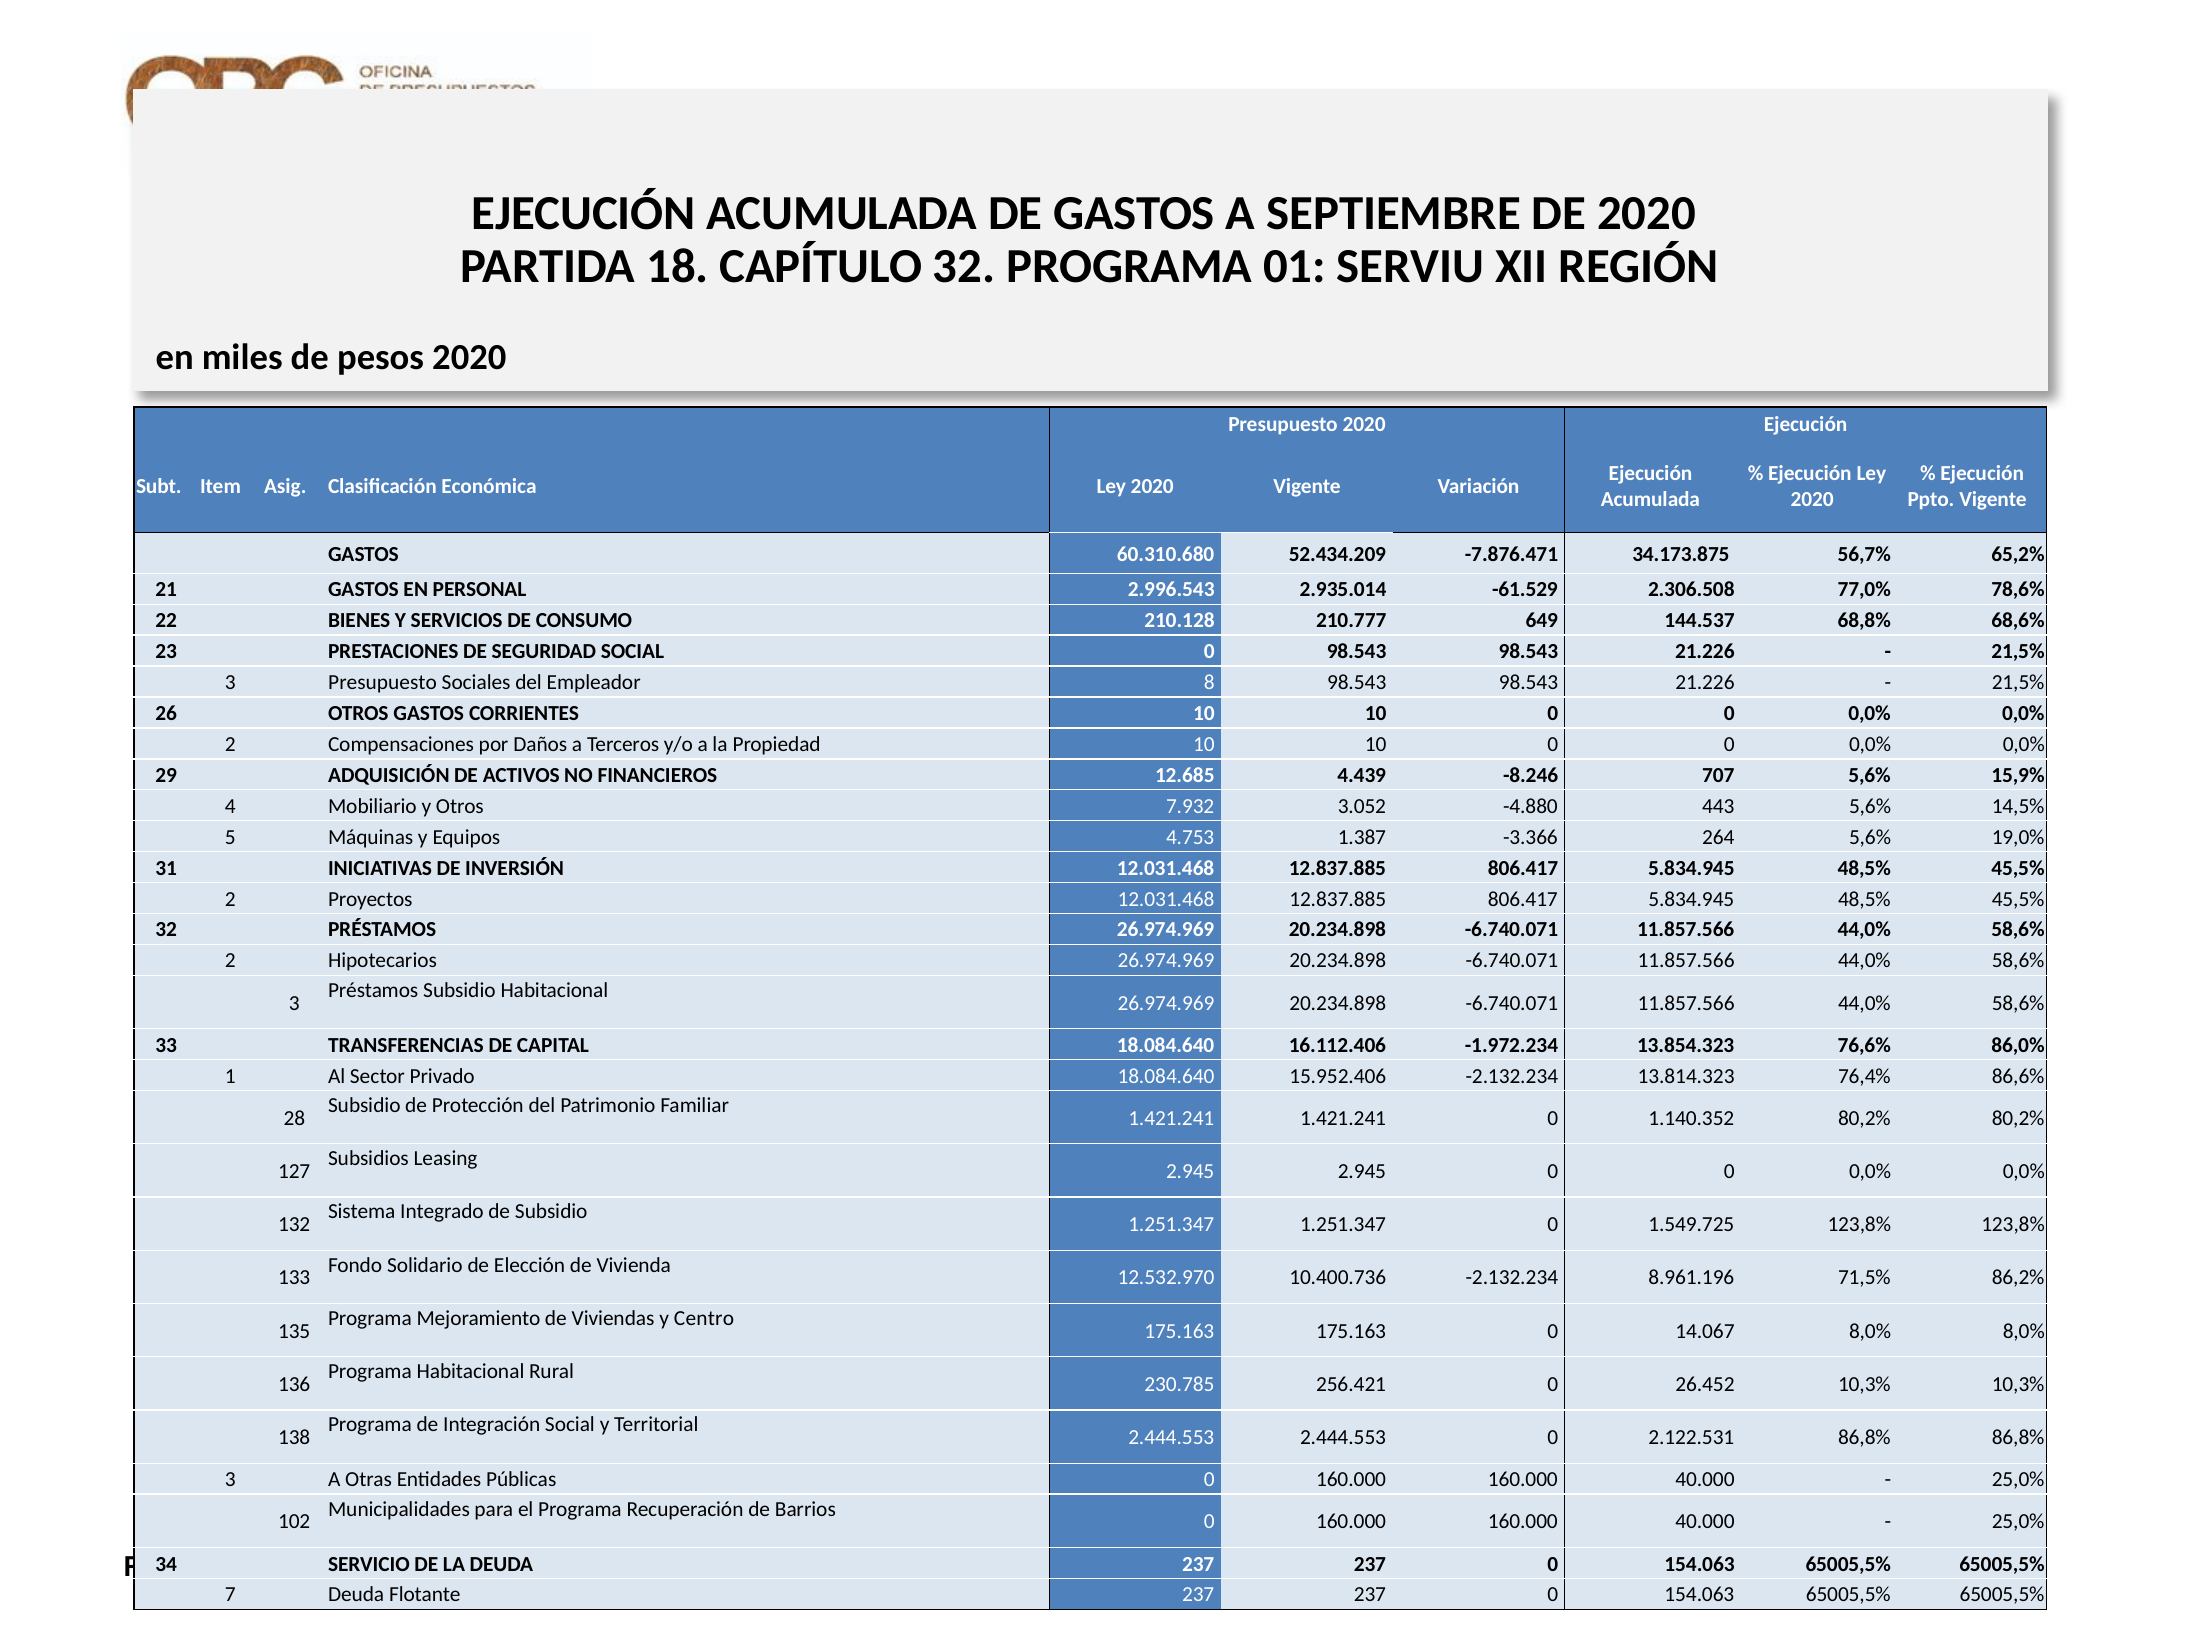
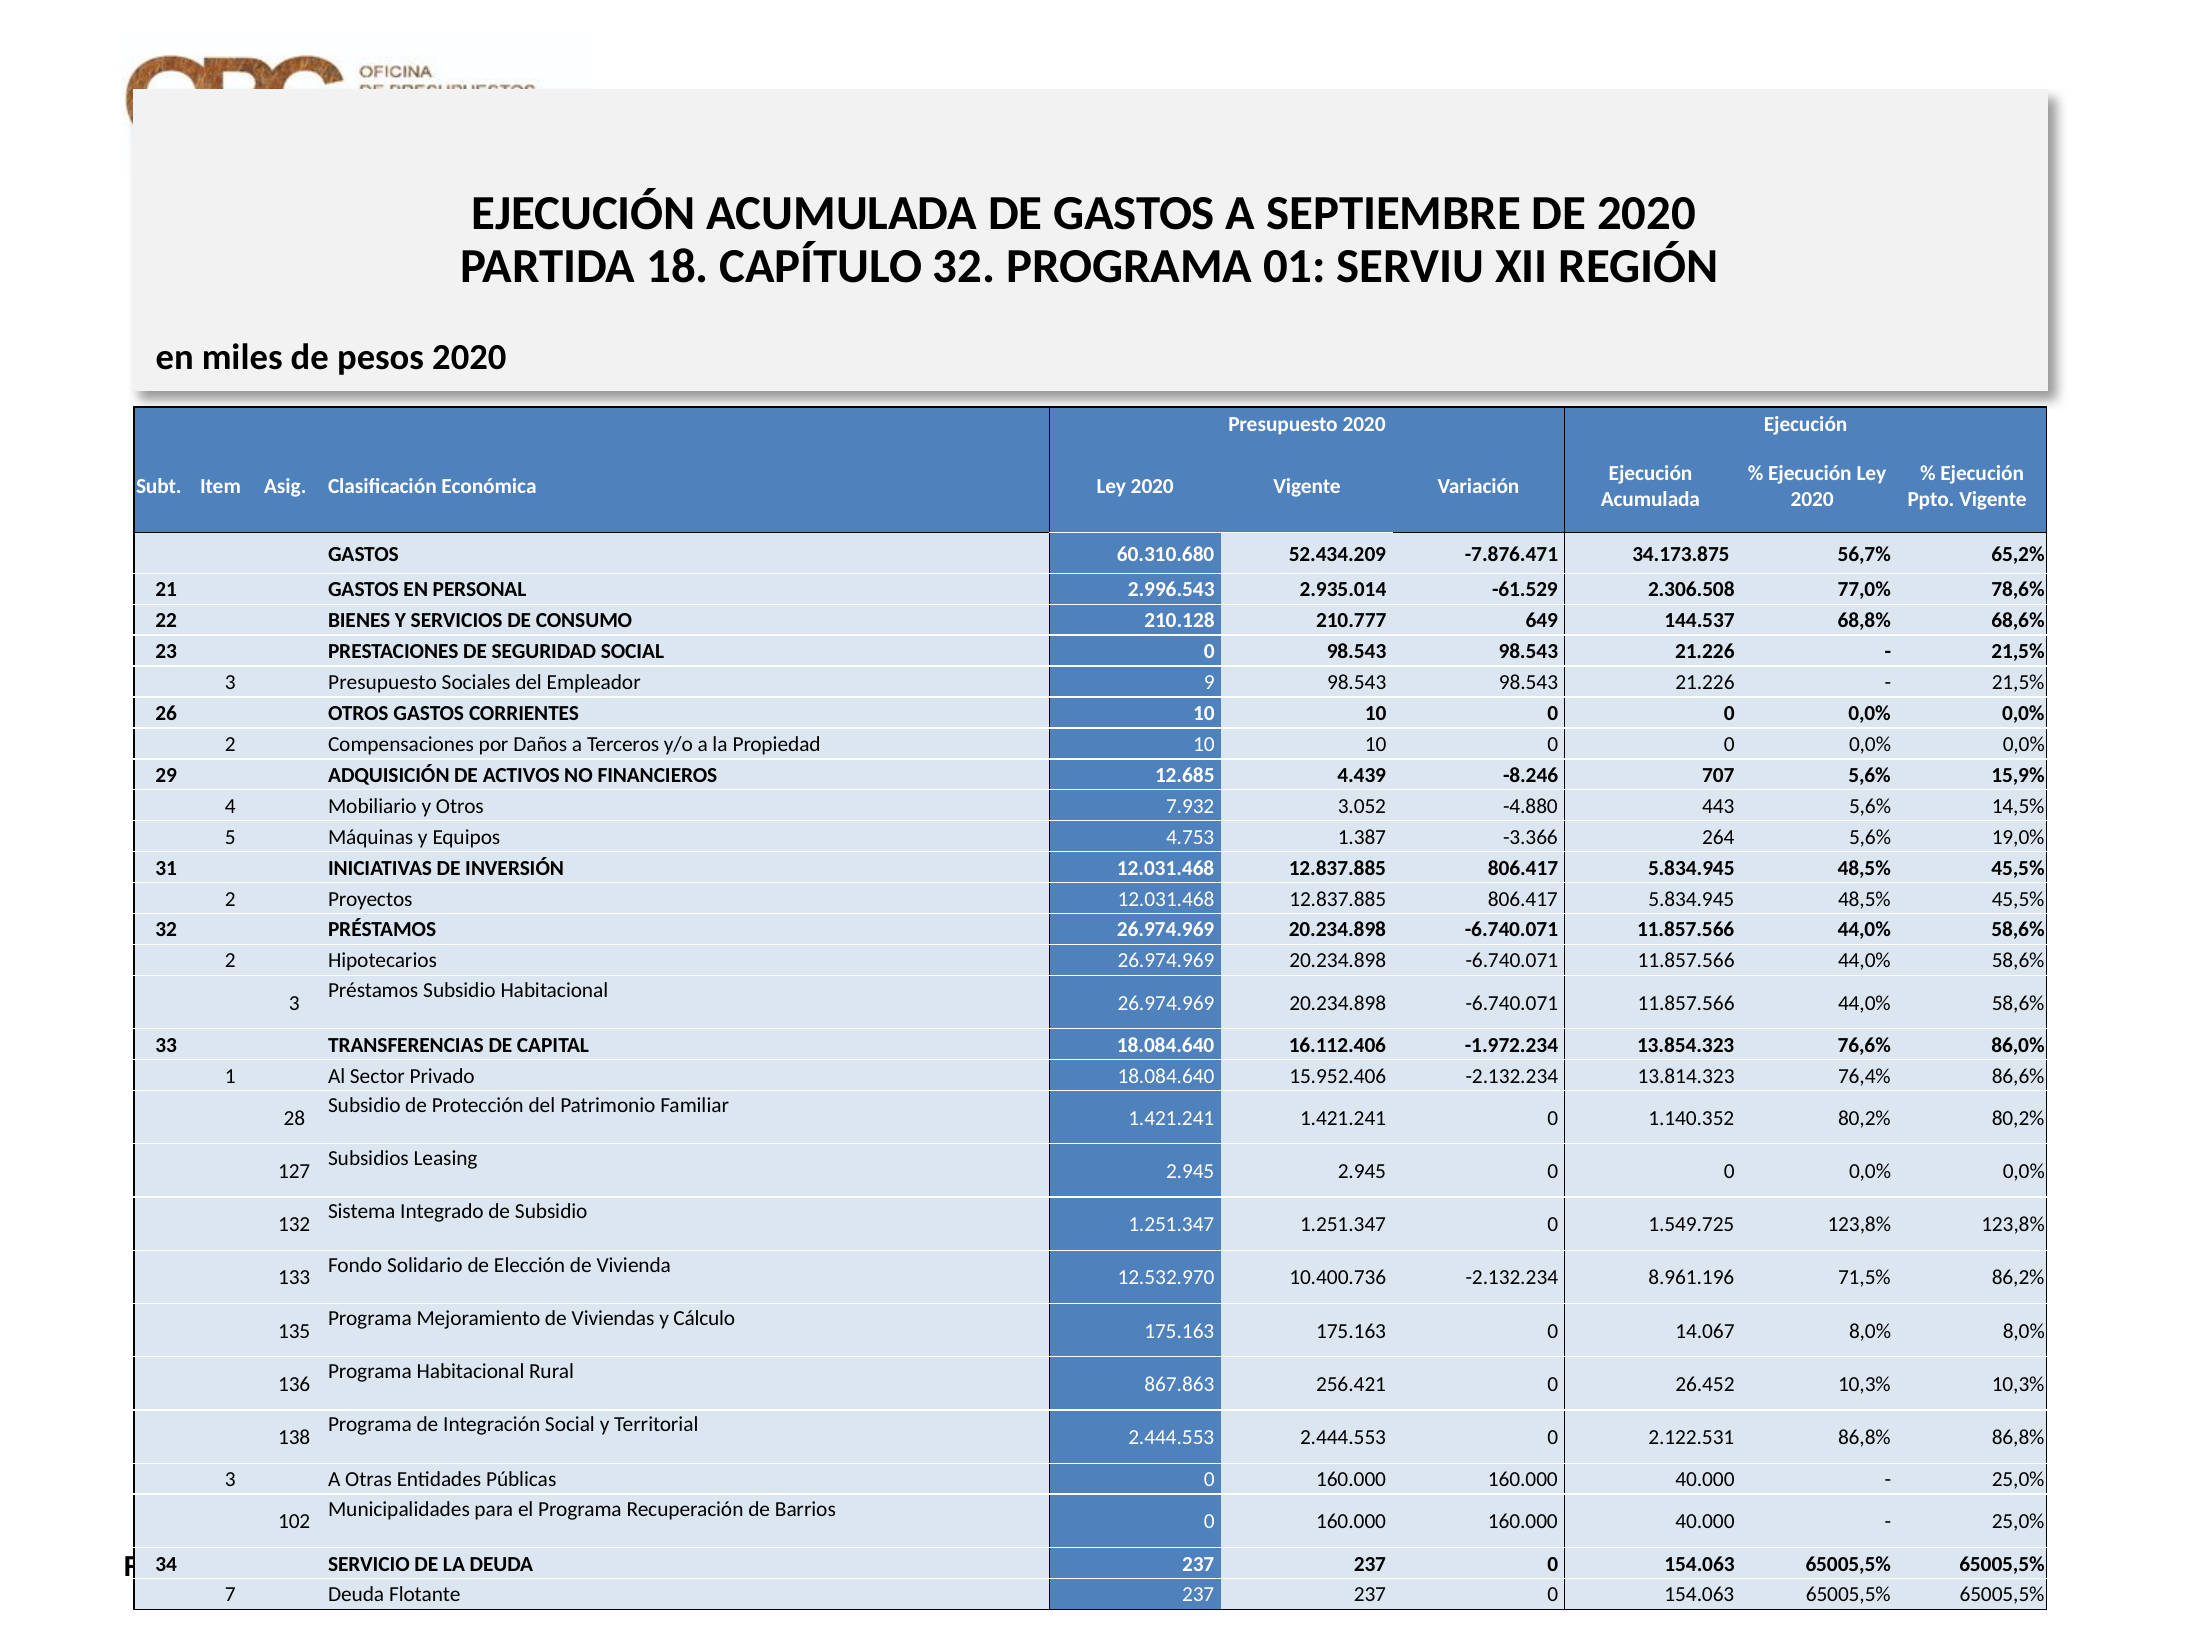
8: 8 -> 9 (1209, 682)
Centro: Centro -> Cálculo (704, 1318)
230.785: 230.785 -> 867.863 (1179, 1384)
